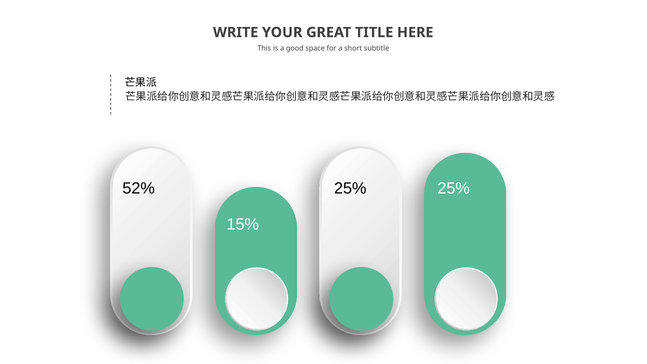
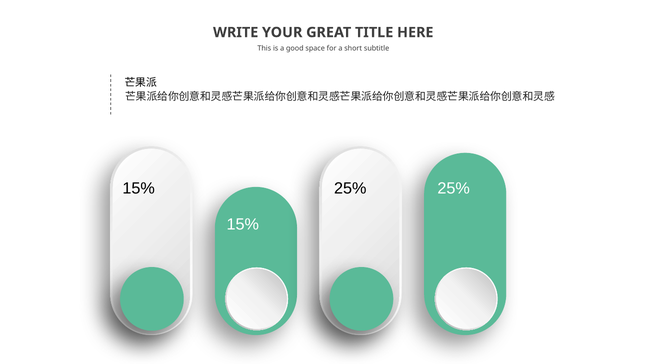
52%: 52% -> 15% (139, 189)
